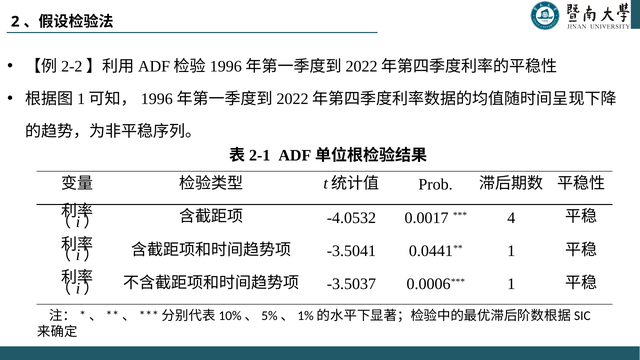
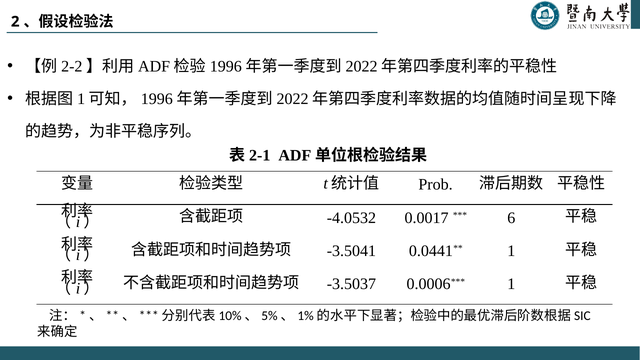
4: 4 -> 6 (511, 218)
